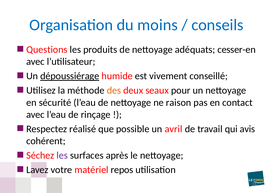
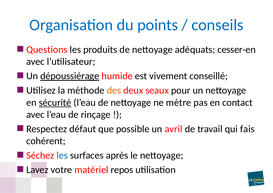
moins: moins -> points (158, 25)
sécurité underline: none -> present (55, 103)
raison: raison -> mètre (179, 103)
réalisé: réalisé -> défaut (83, 129)
avis: avis -> fais (247, 129)
les colour: purple -> blue (62, 156)
